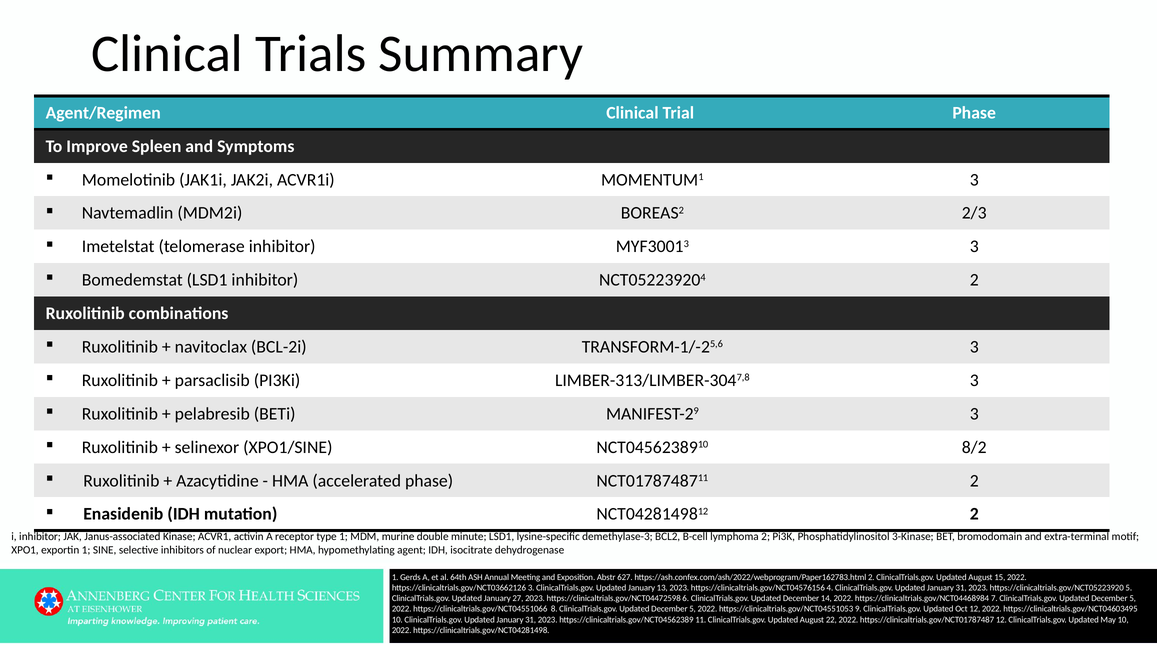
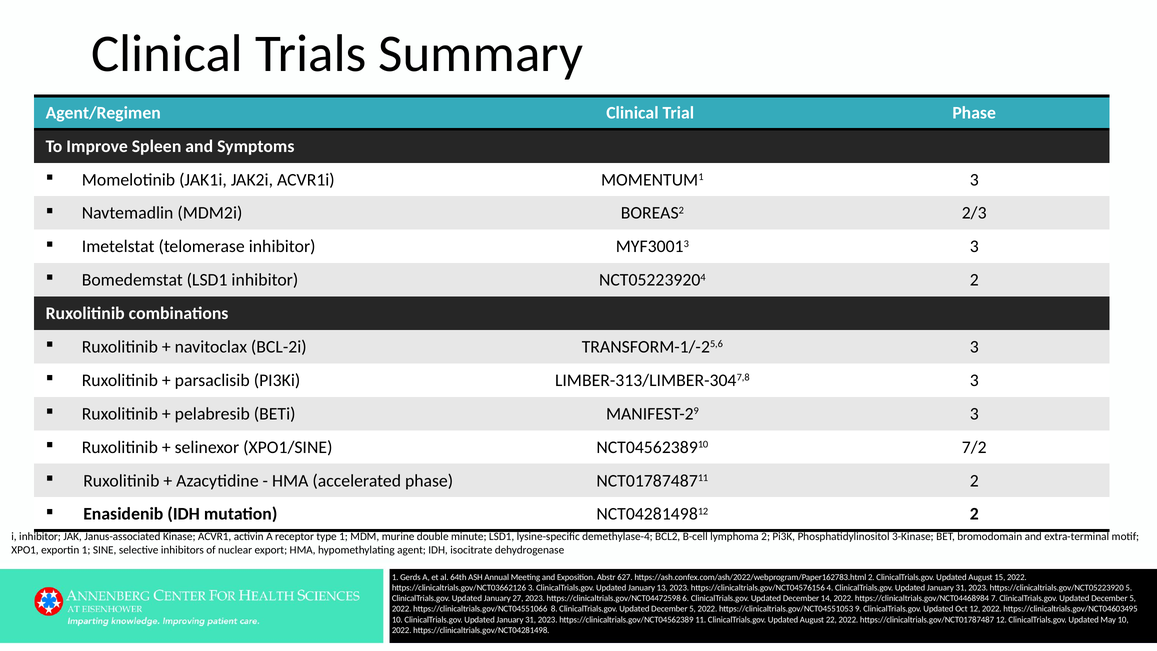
8/2: 8/2 -> 7/2 (974, 447)
demethylase-3: demethylase-3 -> demethylase-4 (617, 536)
